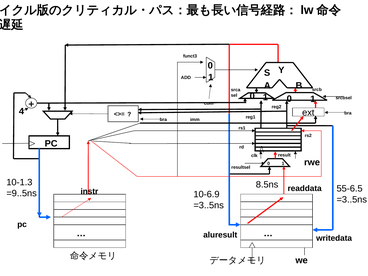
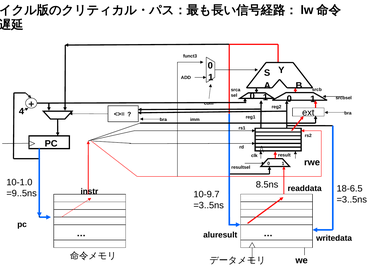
10-1.3: 10-1.3 -> 10-1.0 (19, 182)
55-6.5: 55-6.5 -> 18-6.5 (350, 189)
10-6.9: 10-6.9 -> 10-9.7 (206, 194)
